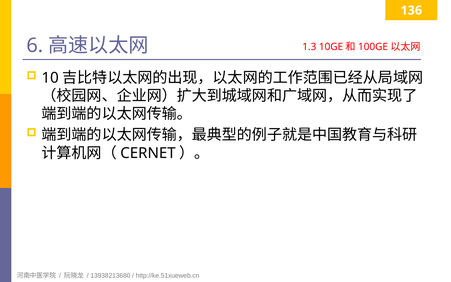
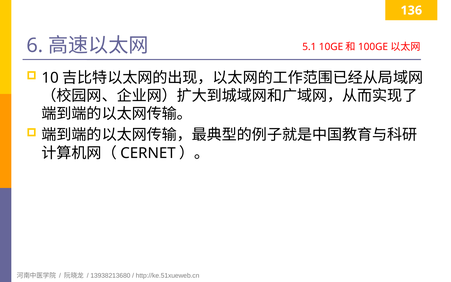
1.3: 1.3 -> 5.1 (309, 47)
